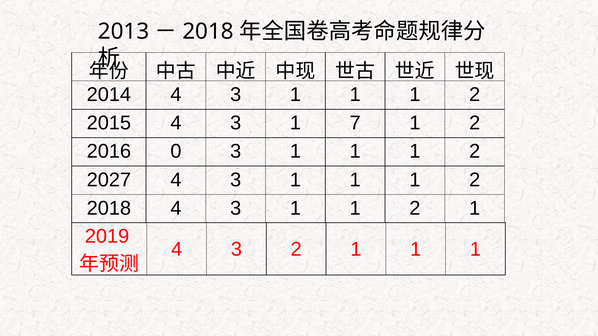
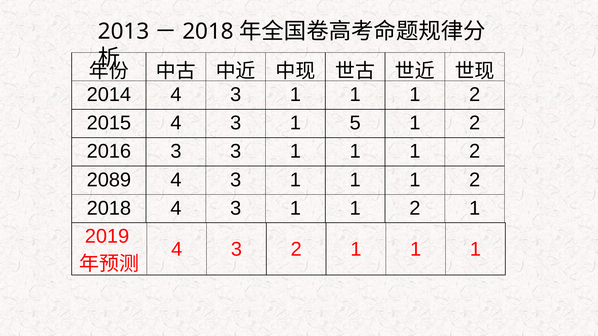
7: 7 -> 5 (355, 123)
2016 0: 0 -> 3 (176, 152)
2027: 2027 -> 2089 (109, 180)
